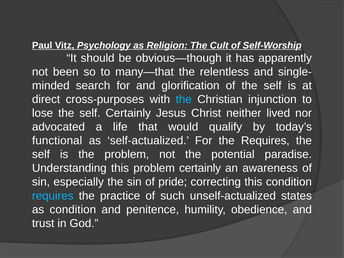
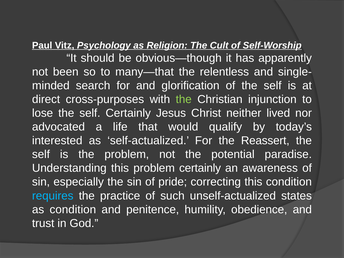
the colour: light blue -> light green (184, 99)
functional: functional -> interested (57, 141)
the Requires: Requires -> Reassert (265, 141)
